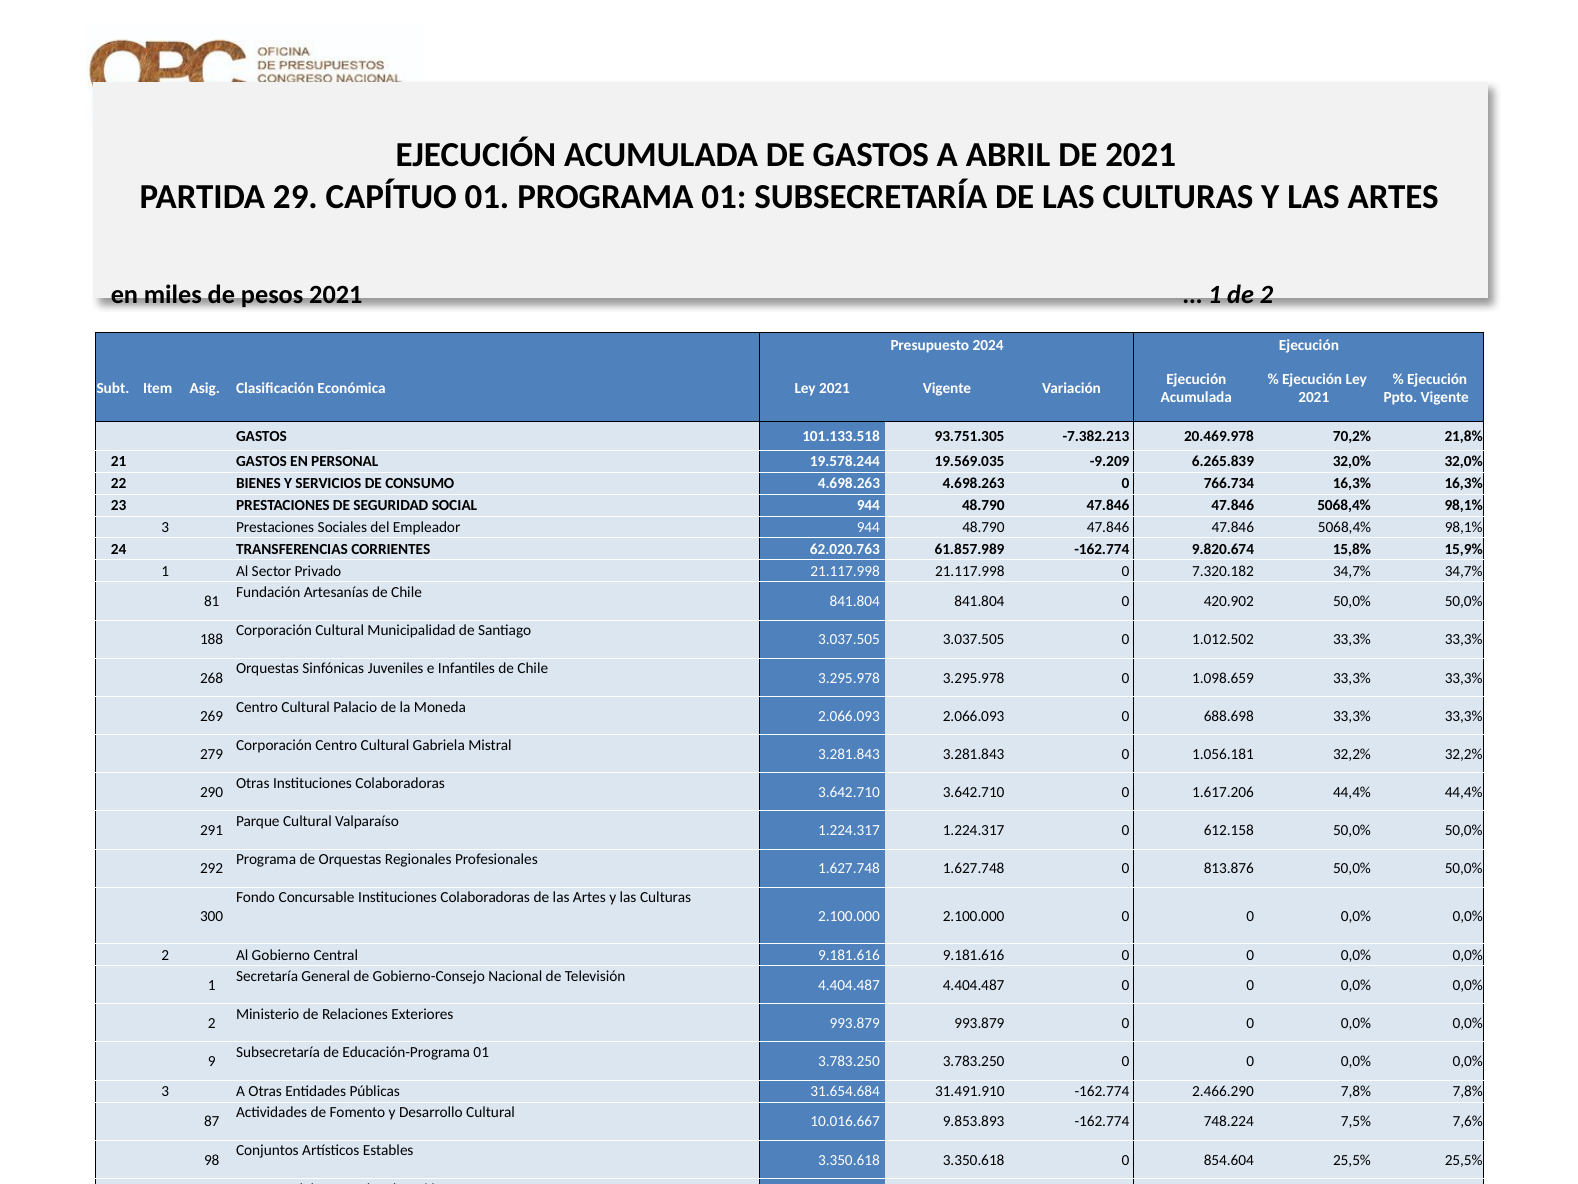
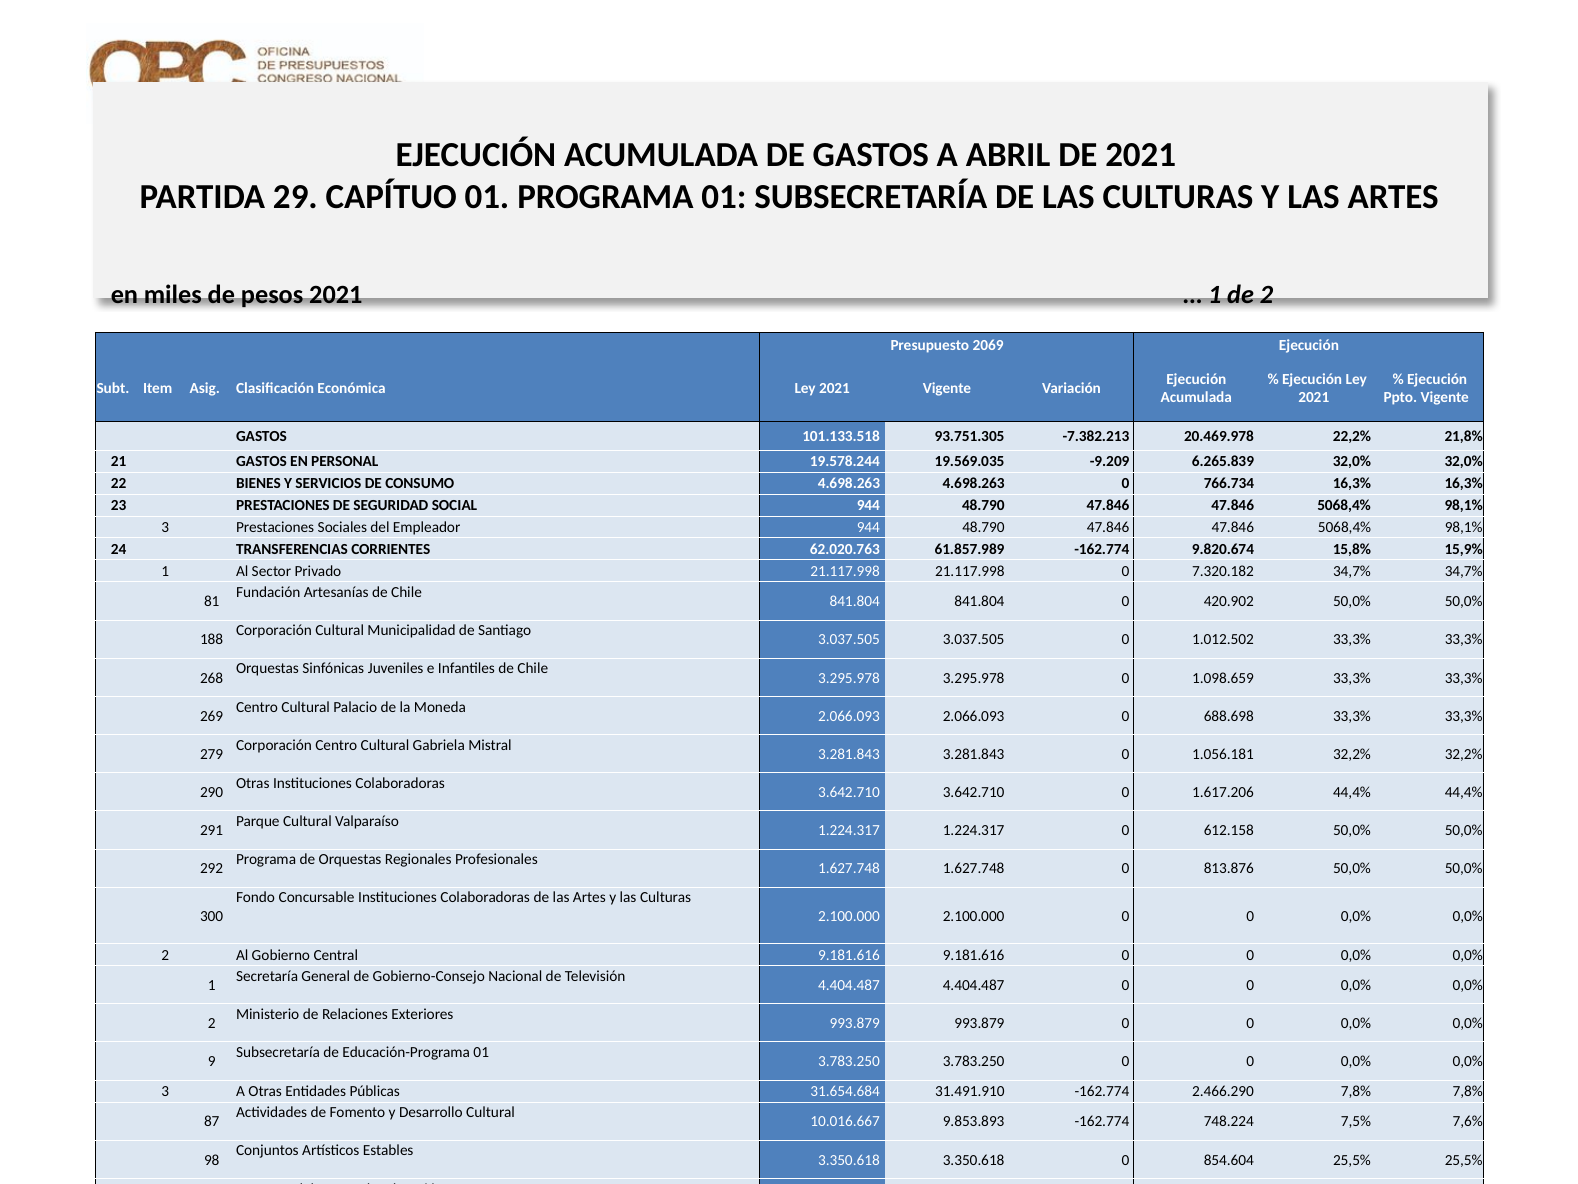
2024: 2024 -> 2069 (988, 345)
70,2%: 70,2% -> 22,2% (1352, 436)
